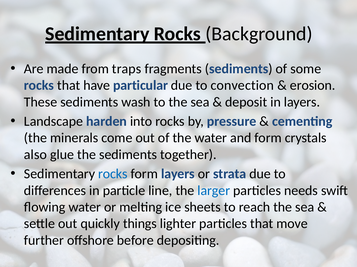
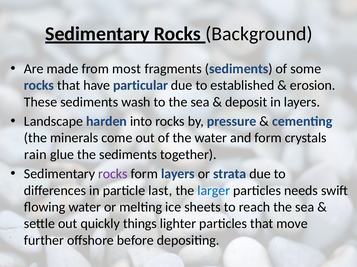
traps: traps -> most (127, 69)
convection: convection -> established (242, 86)
also: also -> rain (35, 155)
rocks colour: blue -> purple (113, 174)
line: line -> last (160, 191)
